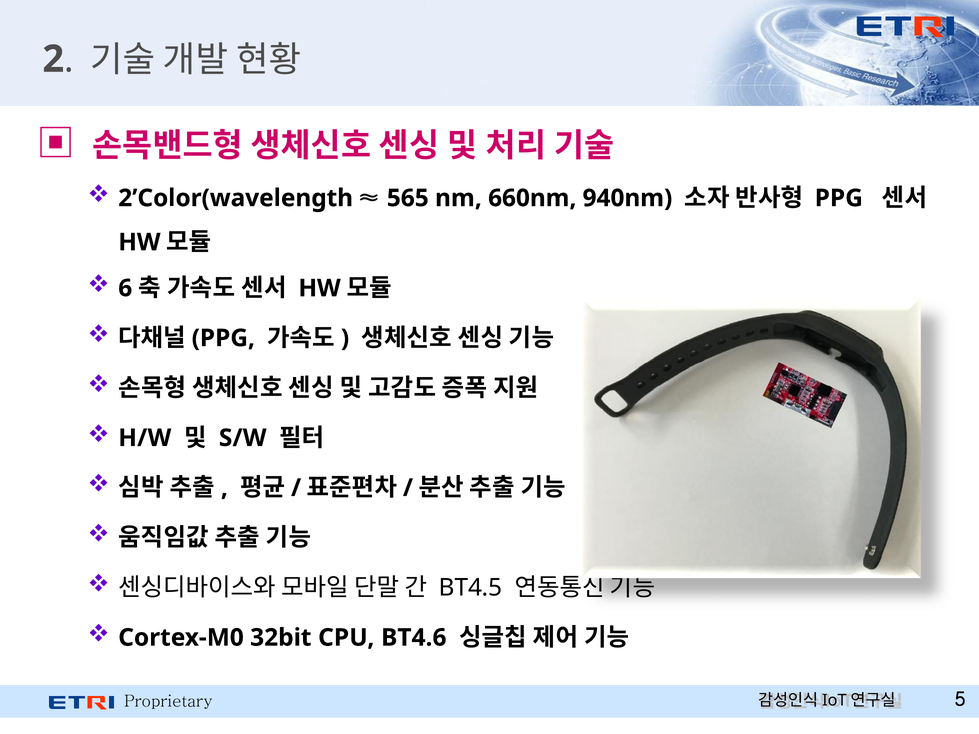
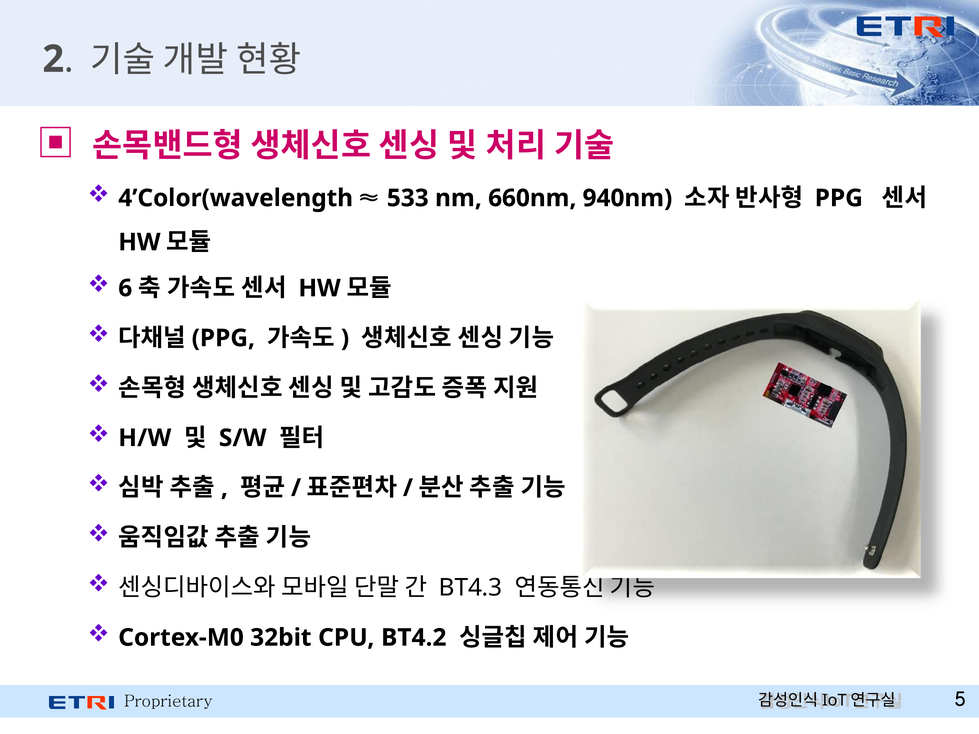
2’Color(wavelength: 2’Color(wavelength -> 4’Color(wavelength (236, 198)
565: 565 -> 533 (408, 198)
BT4.5: BT4.5 -> BT4.3 (471, 588)
BT4.6: BT4.6 -> BT4.2 (414, 638)
